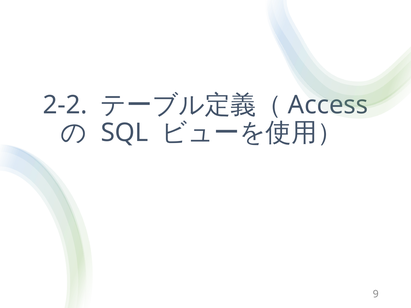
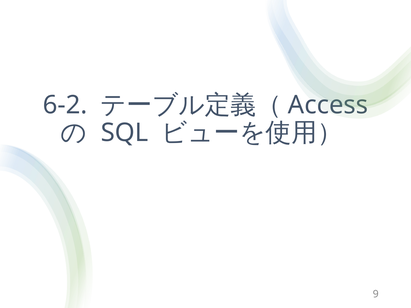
2-2: 2-2 -> 6-2 (65, 105)
